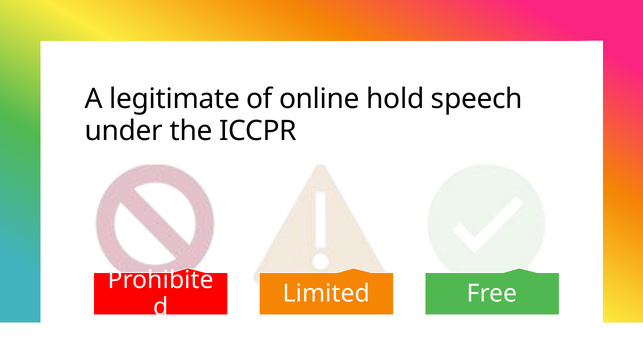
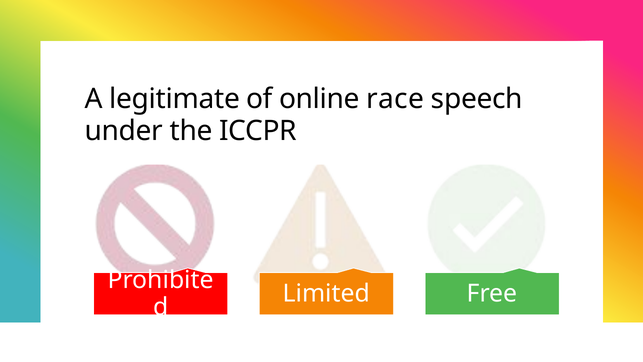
hold: hold -> race (395, 99)
